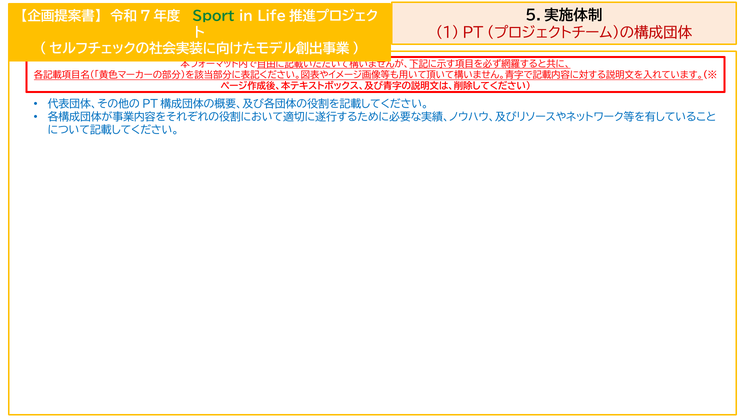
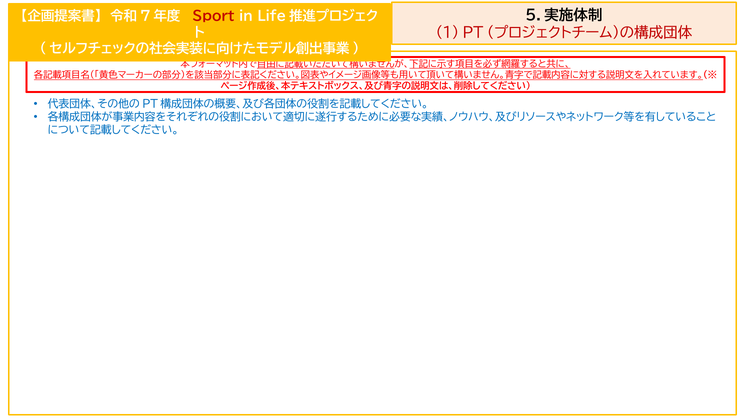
Sport colour: green -> red (214, 17)
